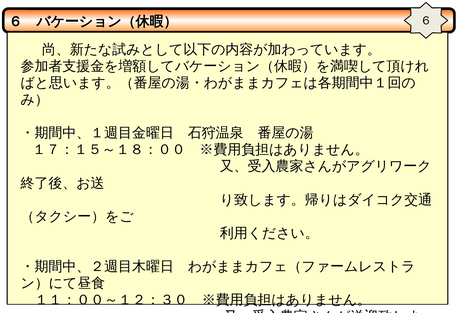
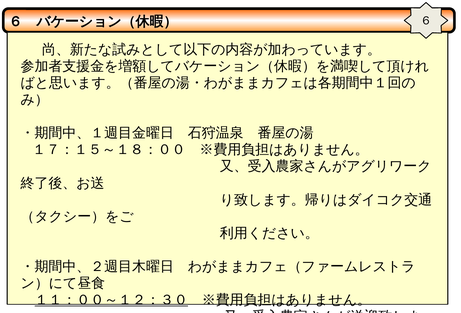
１１：００～１２：３０ underline: none -> present (111, 301)
